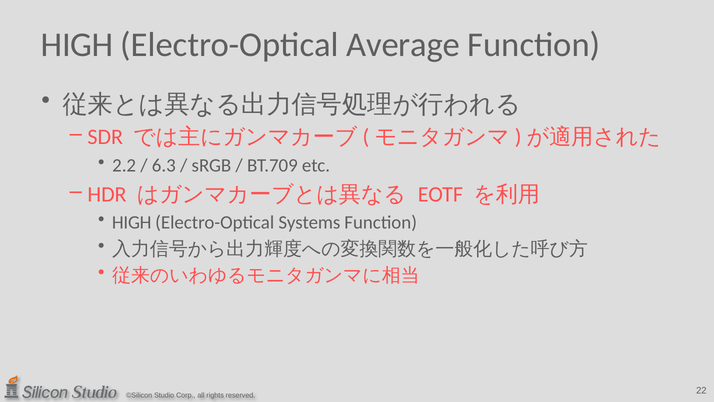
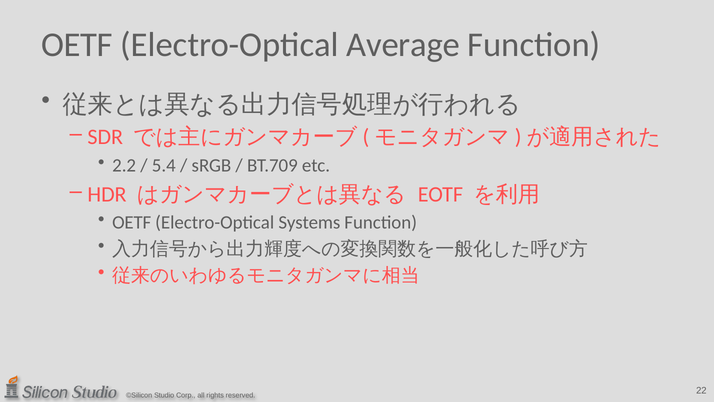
HIGH: HIGH -> OETF (77, 45)
6.3: 6.3 -> 5.4 (164, 165)
HIGH: HIGH -> OETF (132, 222)
